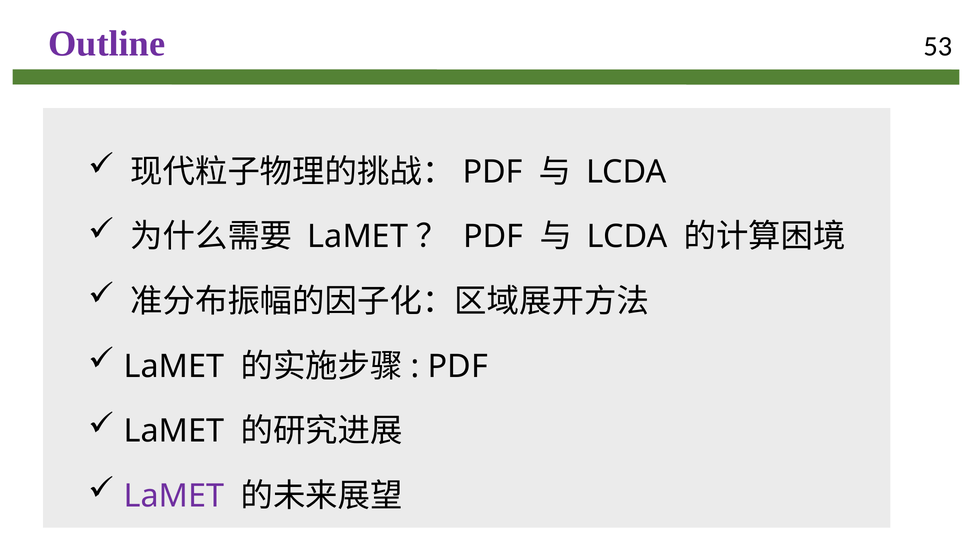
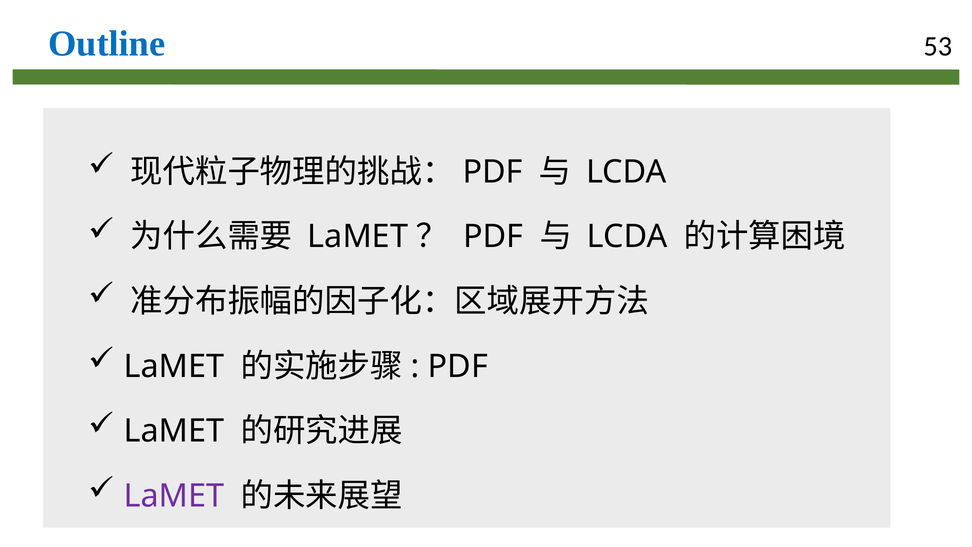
Outline colour: purple -> blue (107, 44)
